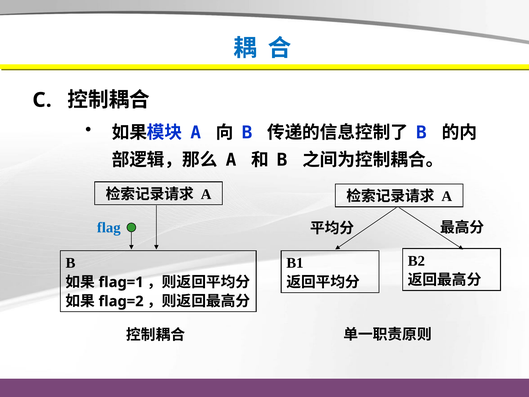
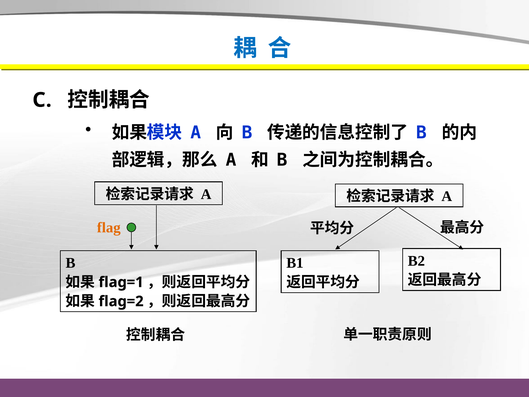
flag colour: blue -> orange (109, 228)
